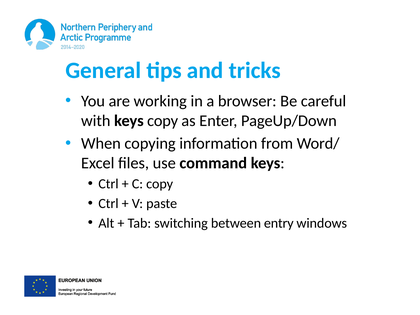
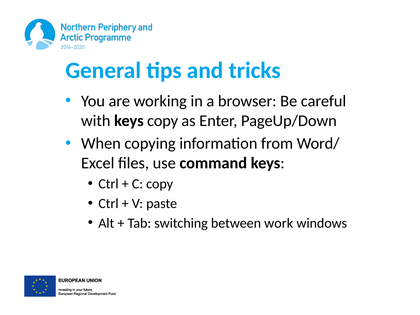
entry: entry -> work (279, 223)
